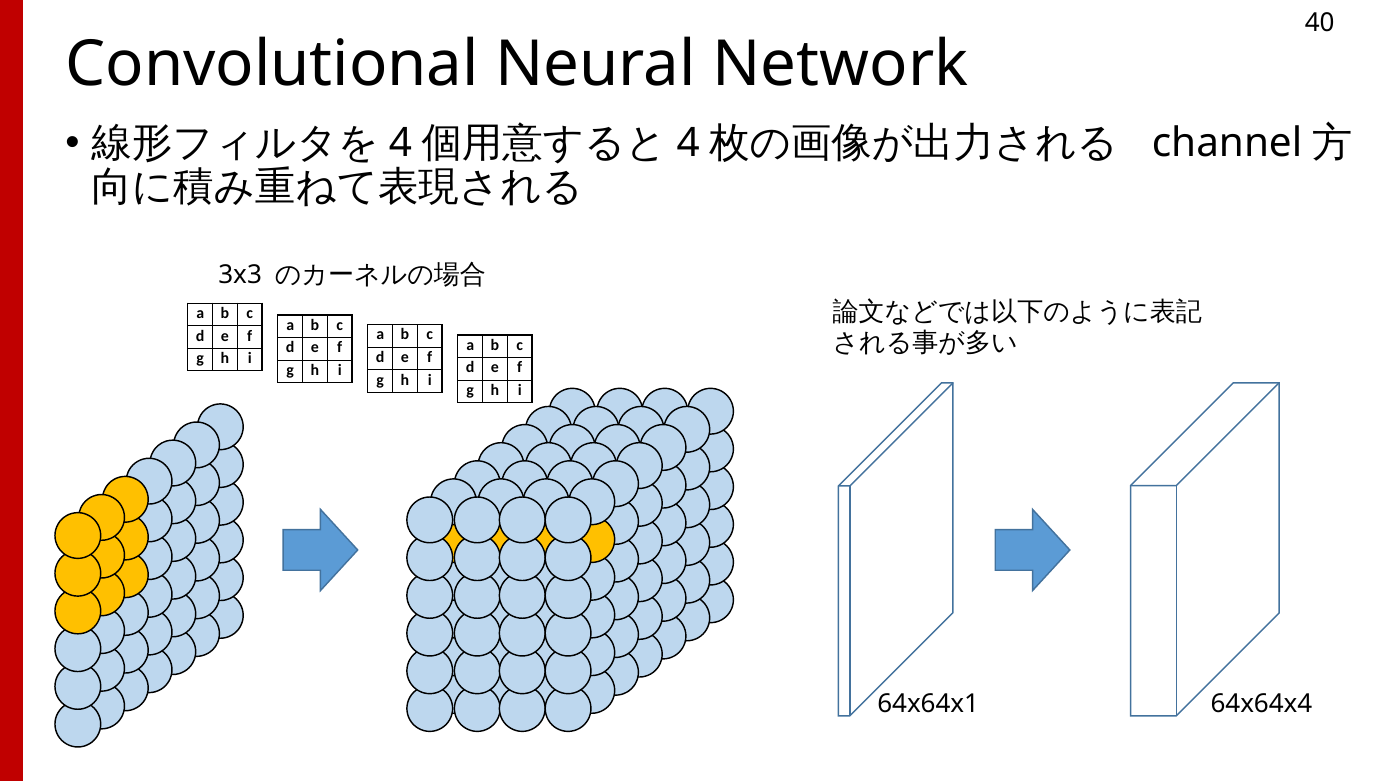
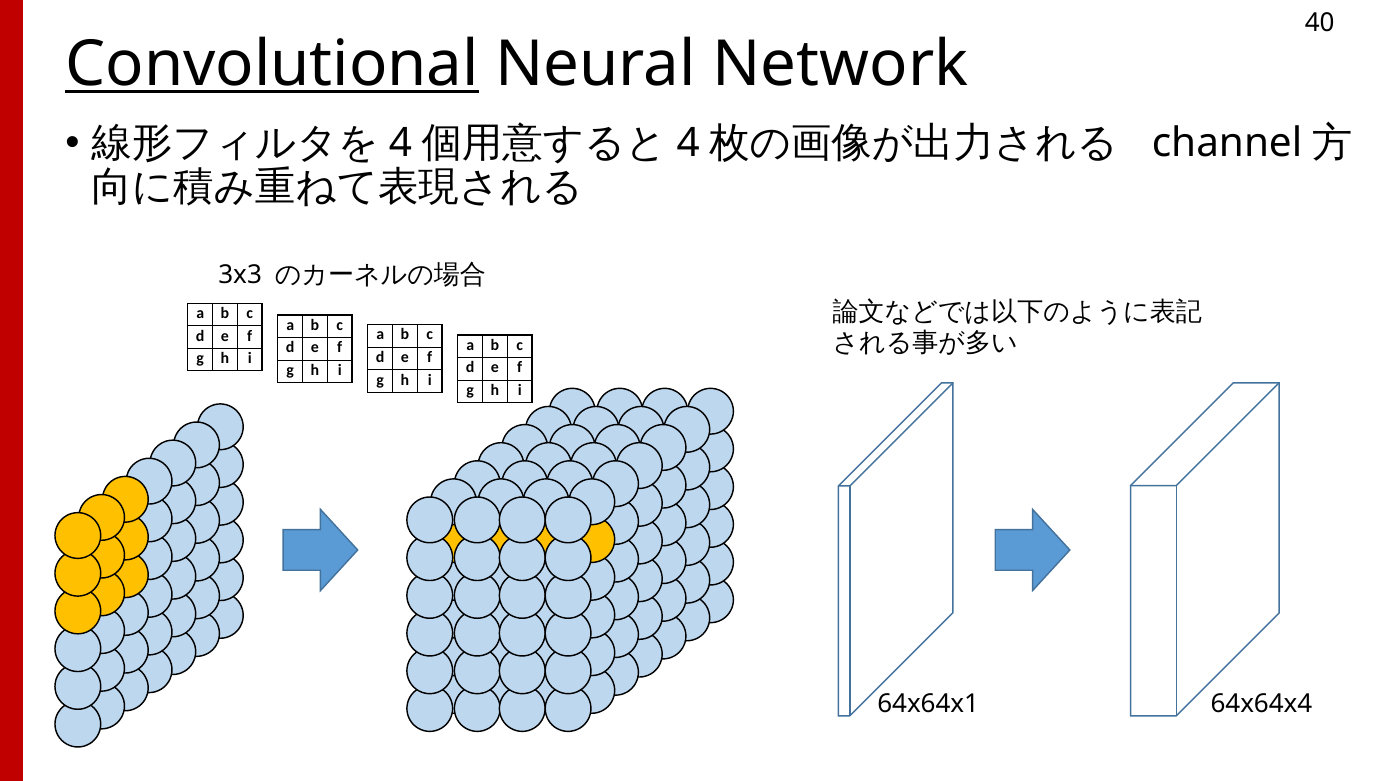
Convolutional underline: none -> present (272, 64)
